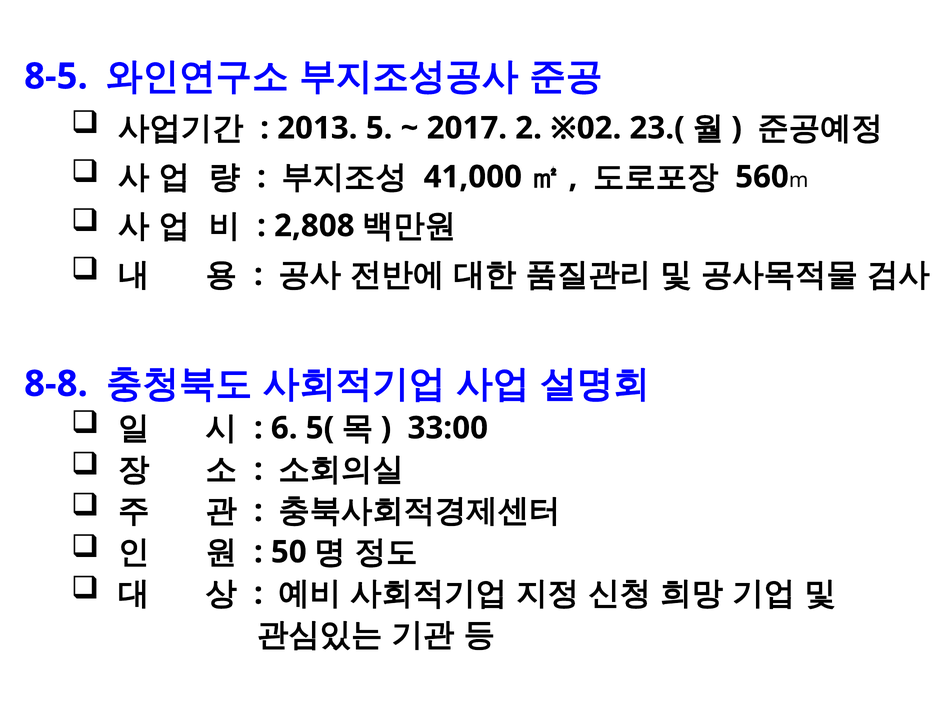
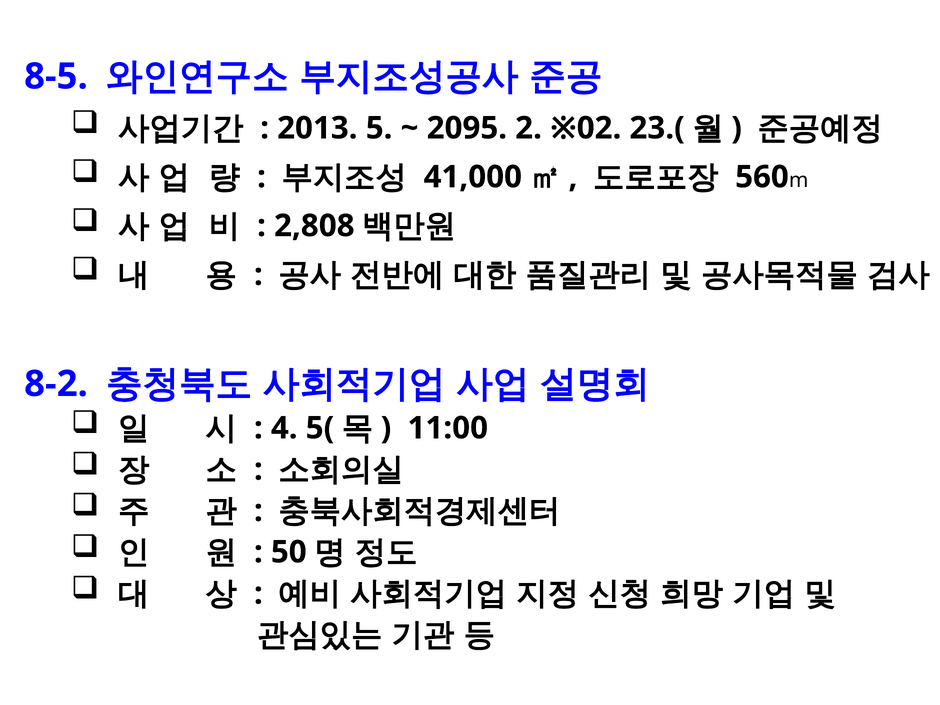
2017: 2017 -> 2095 (467, 128)
8-8: 8-8 -> 8-2 (56, 384)
6: 6 -> 4 (284, 428)
33:00: 33:00 -> 11:00 (448, 428)
